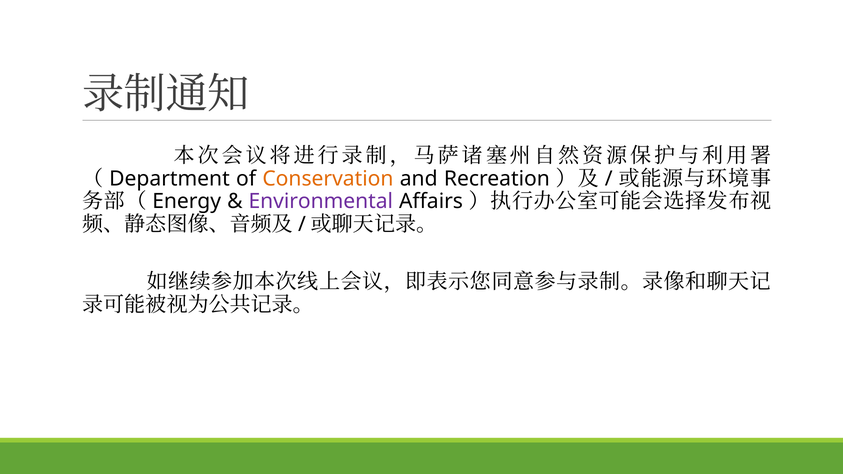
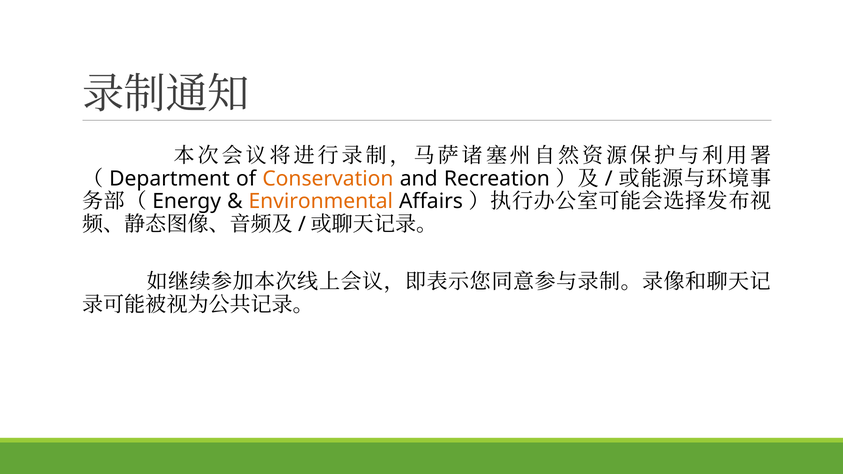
Environmental colour: purple -> orange (321, 202)
